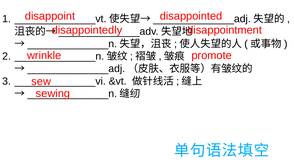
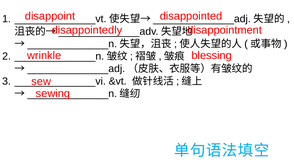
promote: promote -> blessing (212, 56)
